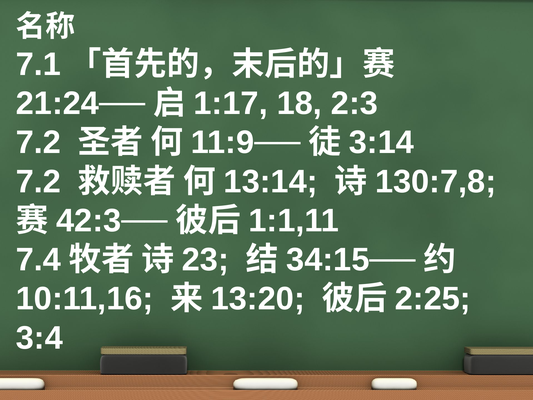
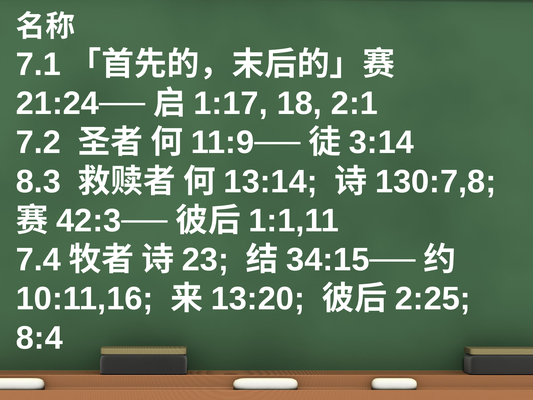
2:3: 2:3 -> 2:1 (355, 103)
7.2: 7.2 -> 8.3 (38, 181)
3:4: 3:4 -> 8:4 (39, 338)
